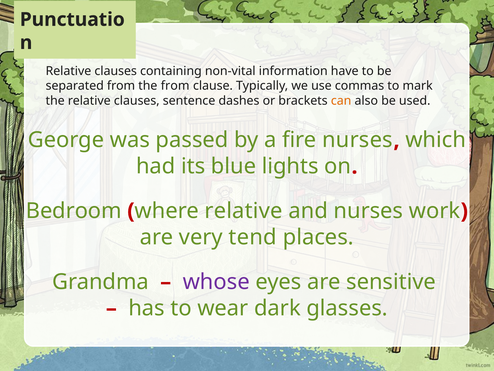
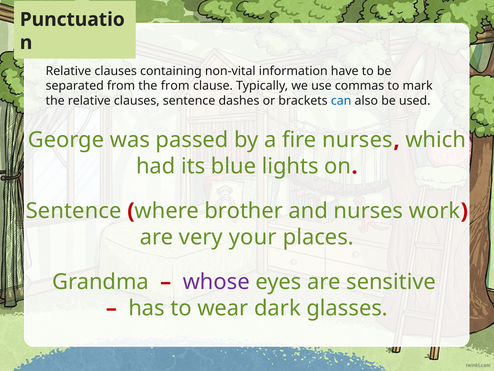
can colour: orange -> blue (341, 101)
Bedroom: Bedroom -> Sentence (74, 211)
where relative: relative -> brother (244, 211)
tend: tend -> your (253, 237)
